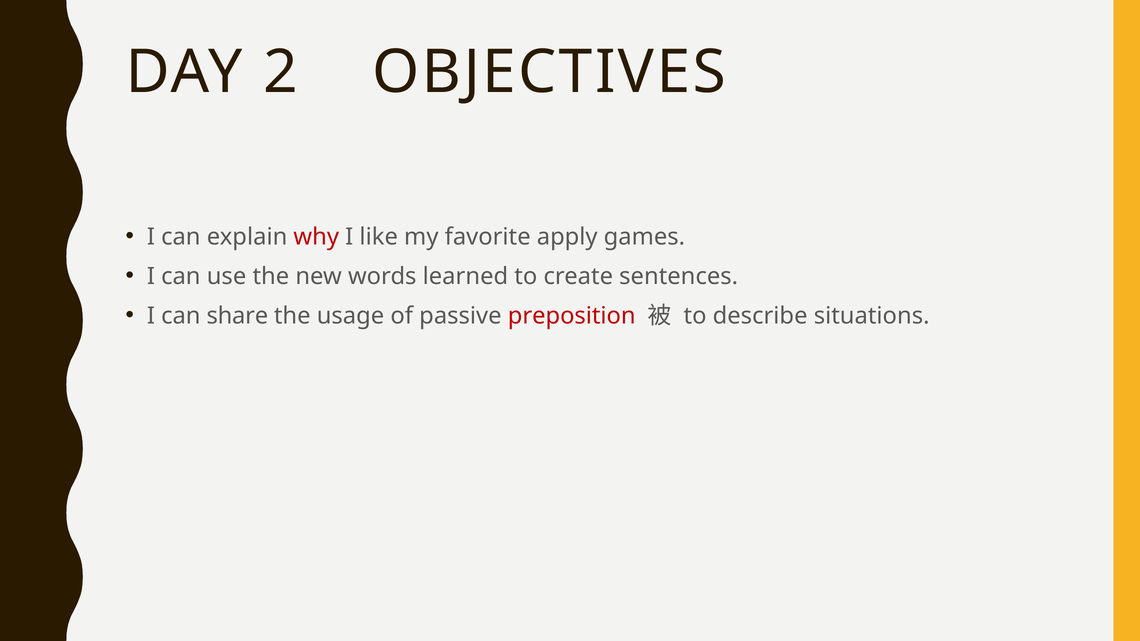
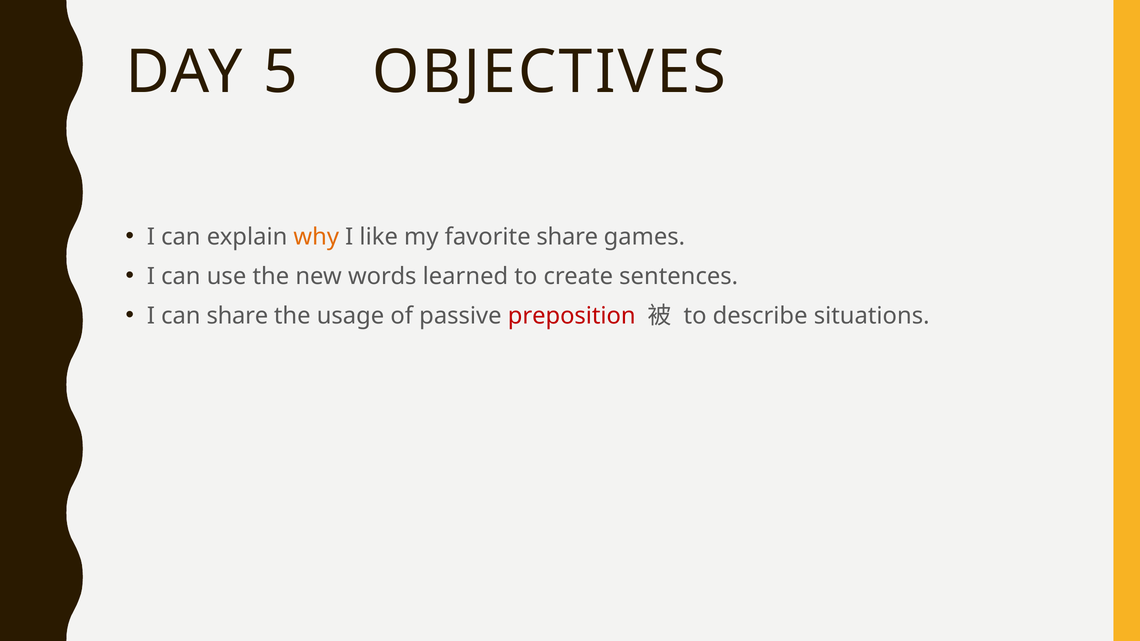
2: 2 -> 5 (280, 72)
why colour: red -> orange (316, 237)
favorite apply: apply -> share (567, 237)
